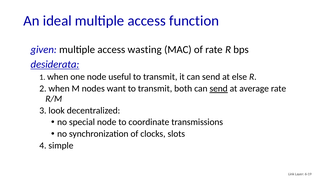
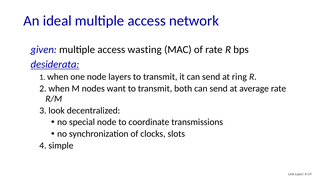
function: function -> network (194, 21)
useful: useful -> layers (120, 77)
else: else -> ring (239, 77)
send underline: present -> none (219, 89)
